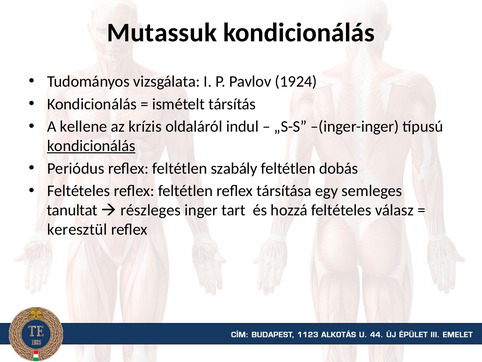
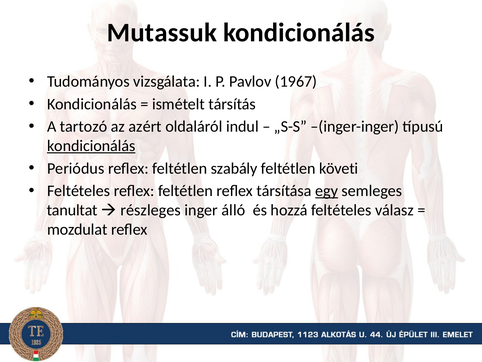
1924: 1924 -> 1967 (296, 81)
kellene: kellene -> tartozó (84, 126)
krízis: krízis -> azért (145, 126)
dobás: dobás -> követi (339, 168)
egy underline: none -> present (327, 191)
tart: tart -> álló (233, 210)
keresztül: keresztül -> mozdulat (77, 229)
